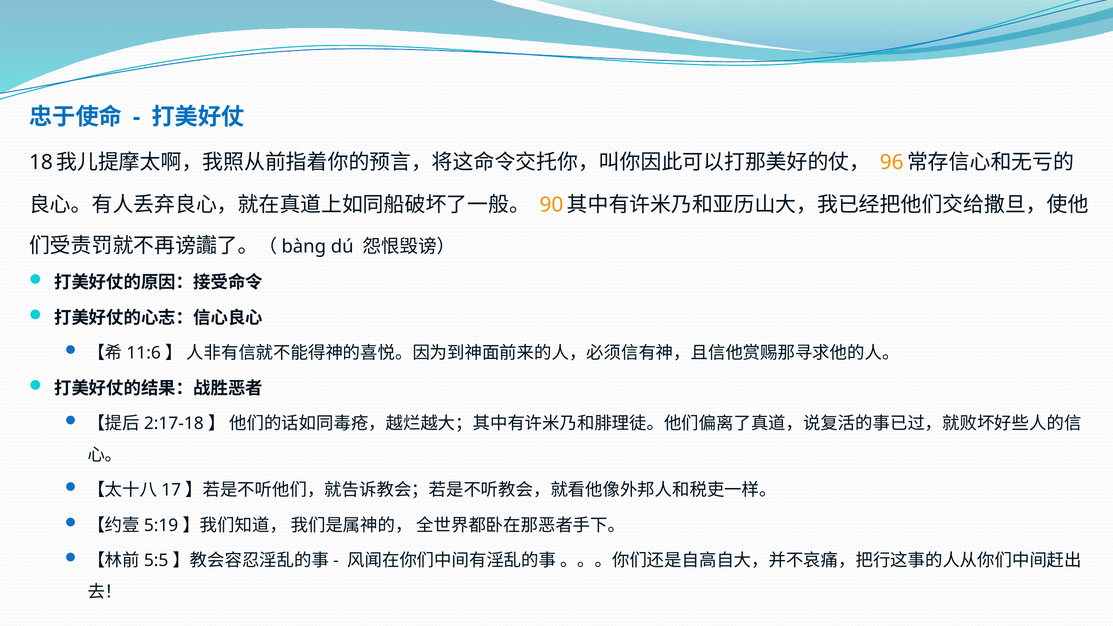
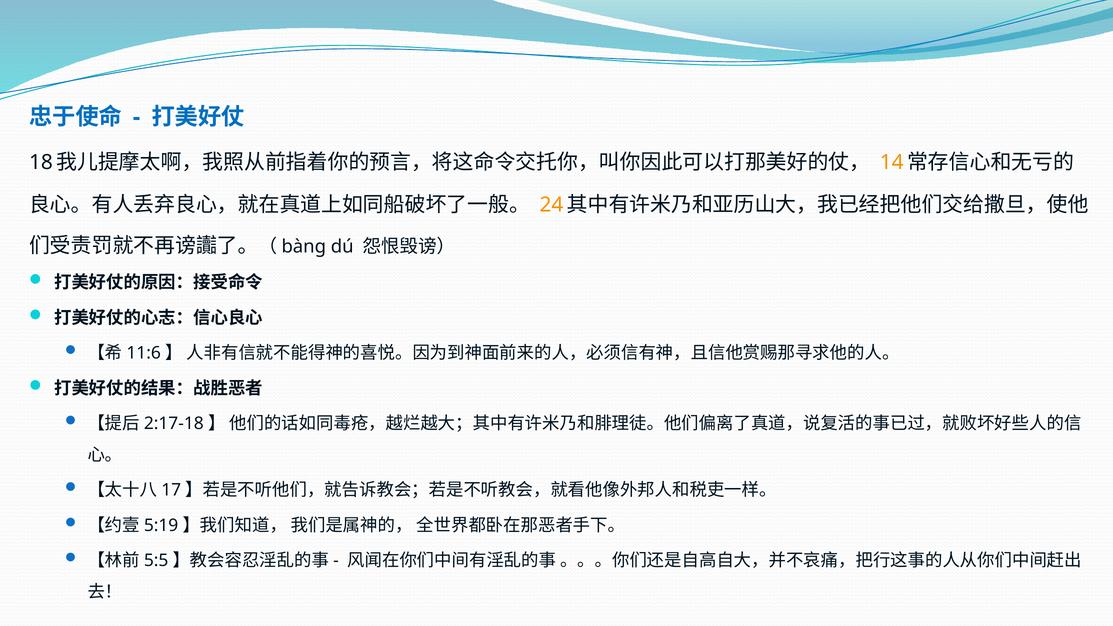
96: 96 -> 14 (892, 162)
90: 90 -> 24 (551, 205)
